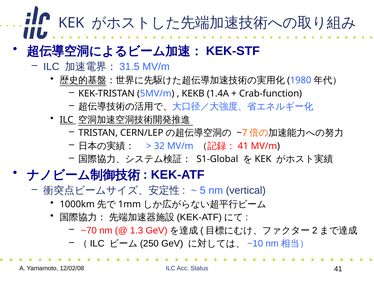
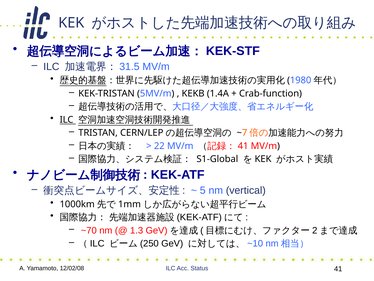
32: 32 -> 22 (159, 146)
